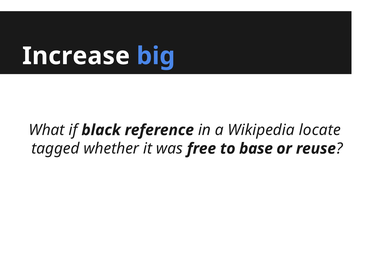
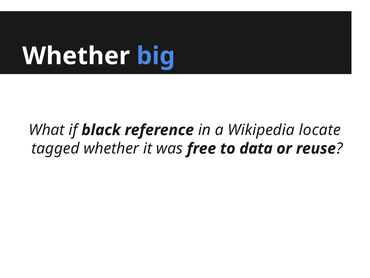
Increase: Increase -> Whether (76, 56)
base: base -> data (256, 148)
